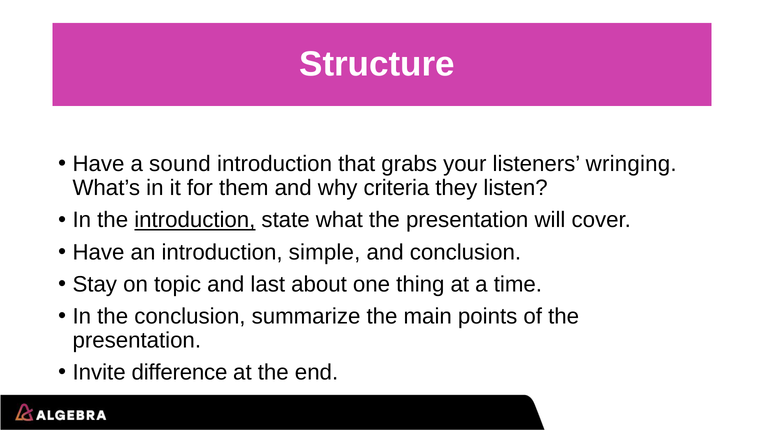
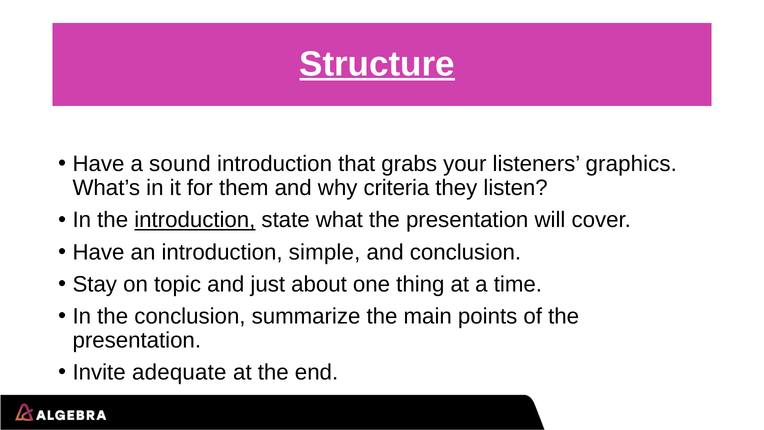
Structure underline: none -> present (377, 64)
wringing: wringing -> graphics (631, 164)
last: last -> just (268, 284)
difference: difference -> adequate (179, 372)
